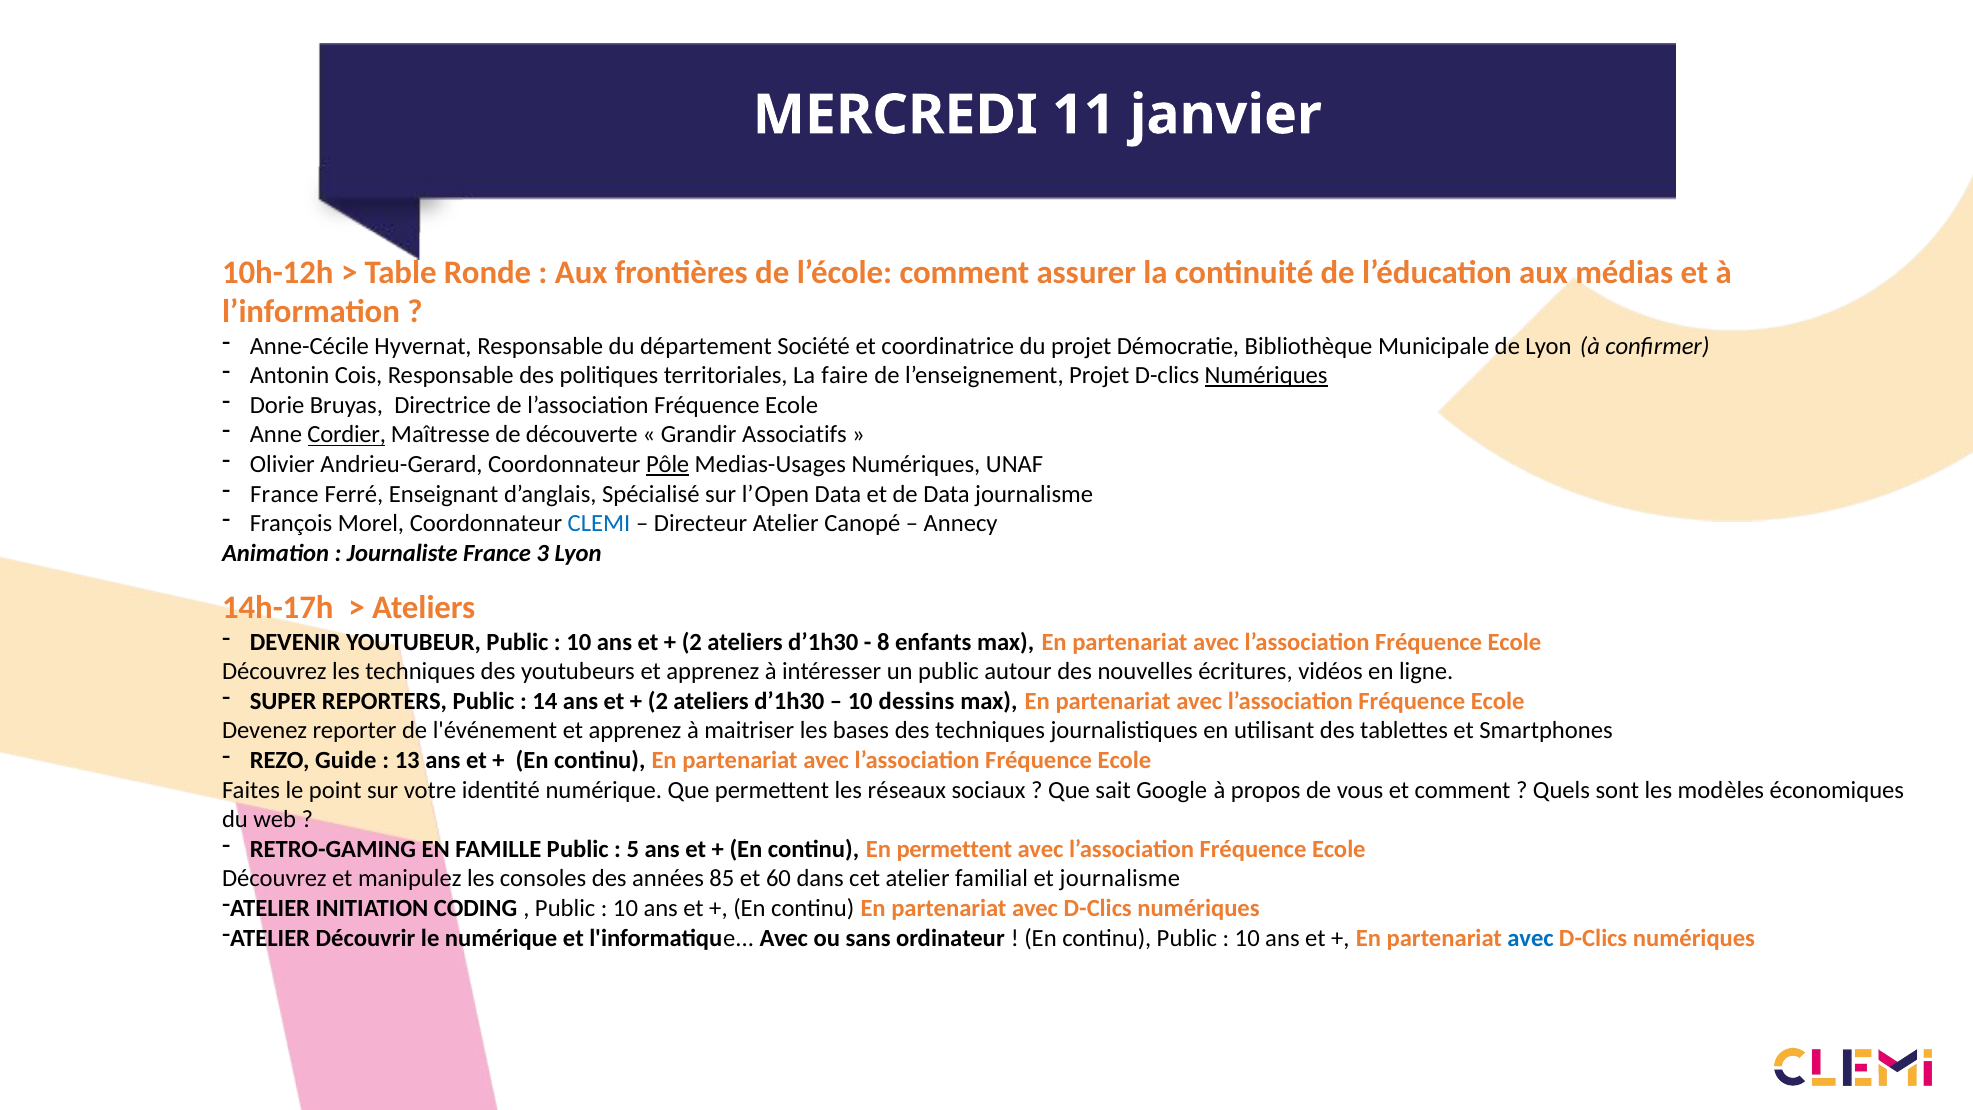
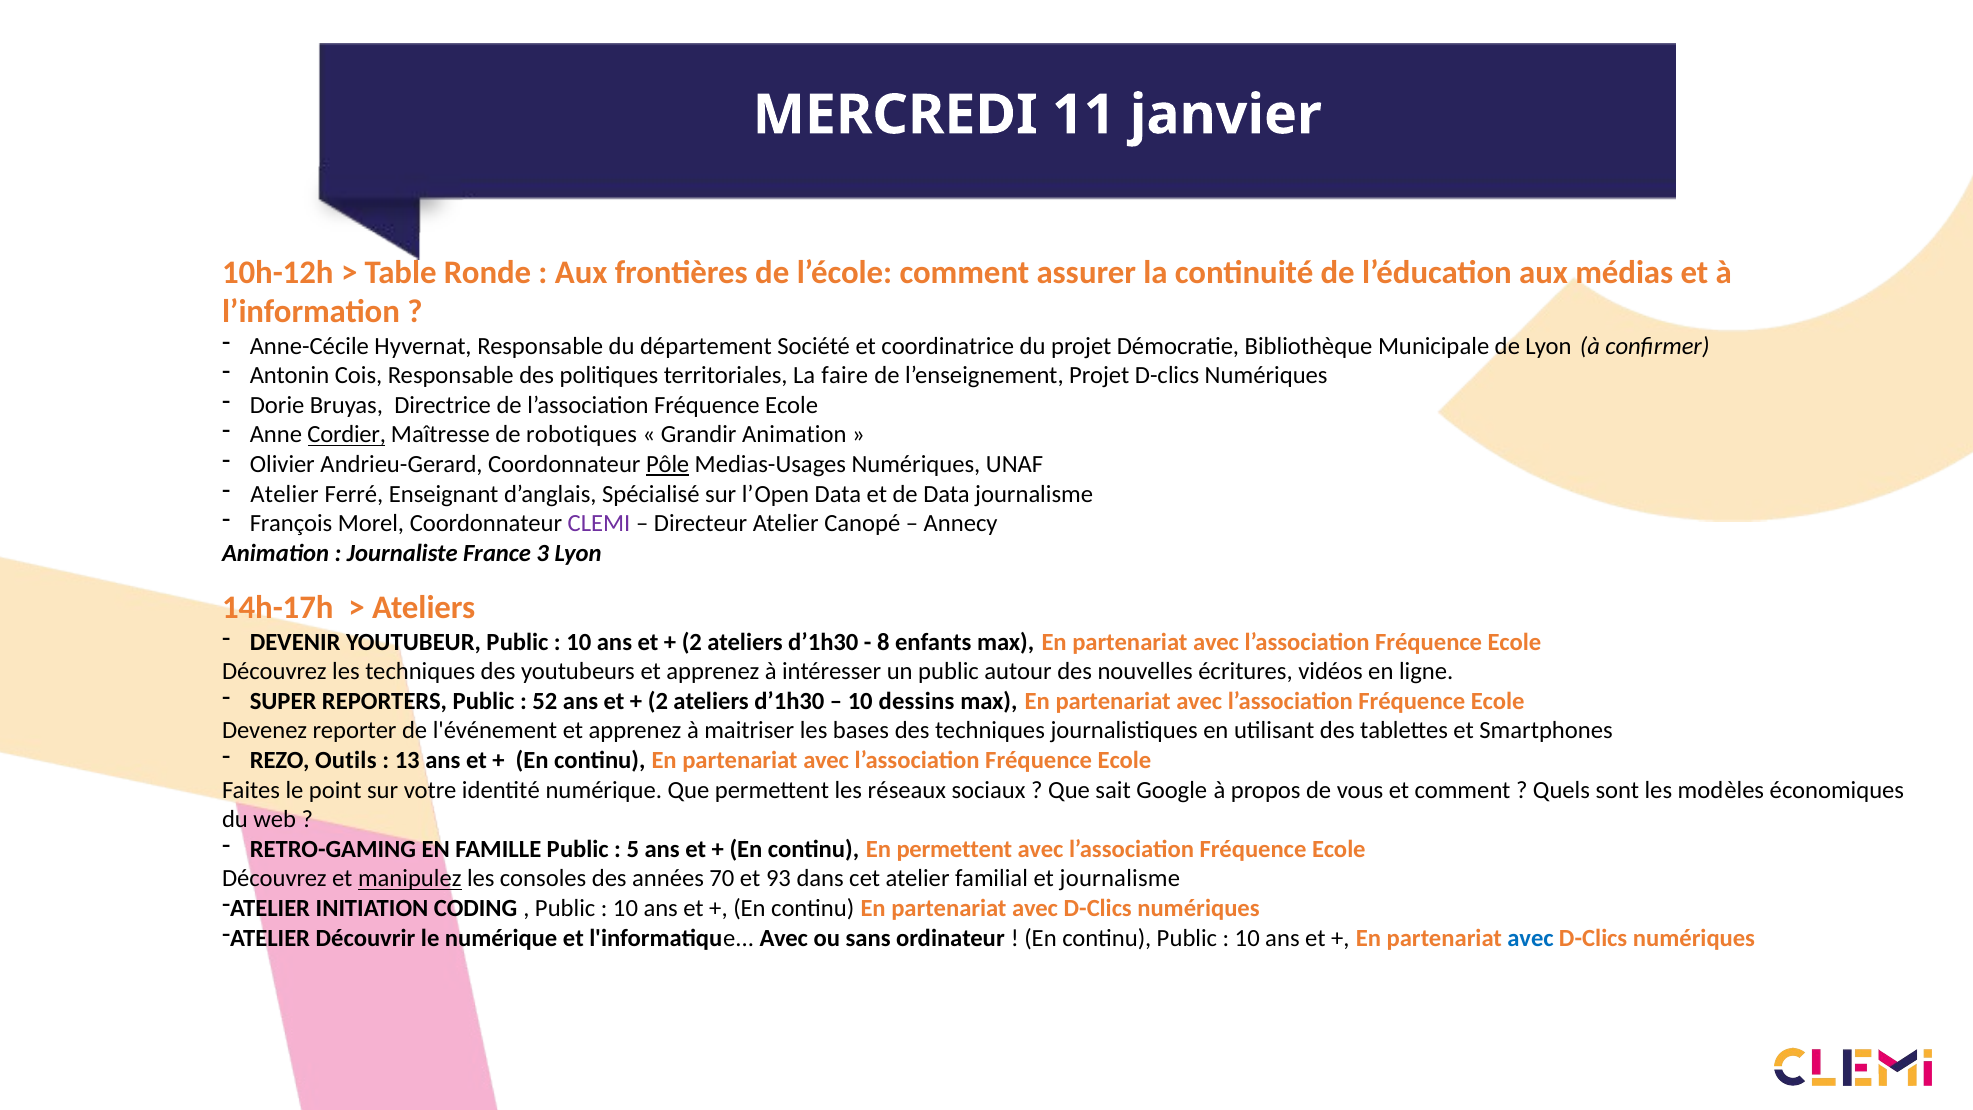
Numériques underline: present -> none (1266, 375)
découverte: découverte -> robotiques (582, 435)
Grandir Associatifs: Associatifs -> Animation (794, 435)
France: France -> Atelier (284, 494)
CLEMI colour: blue -> purple (599, 523)
14: 14 -> 52 (545, 701)
Guide: Guide -> Outils (346, 760)
manipulez underline: none -> present (410, 879)
85: 85 -> 70 (722, 879)
60: 60 -> 93 (778, 879)
